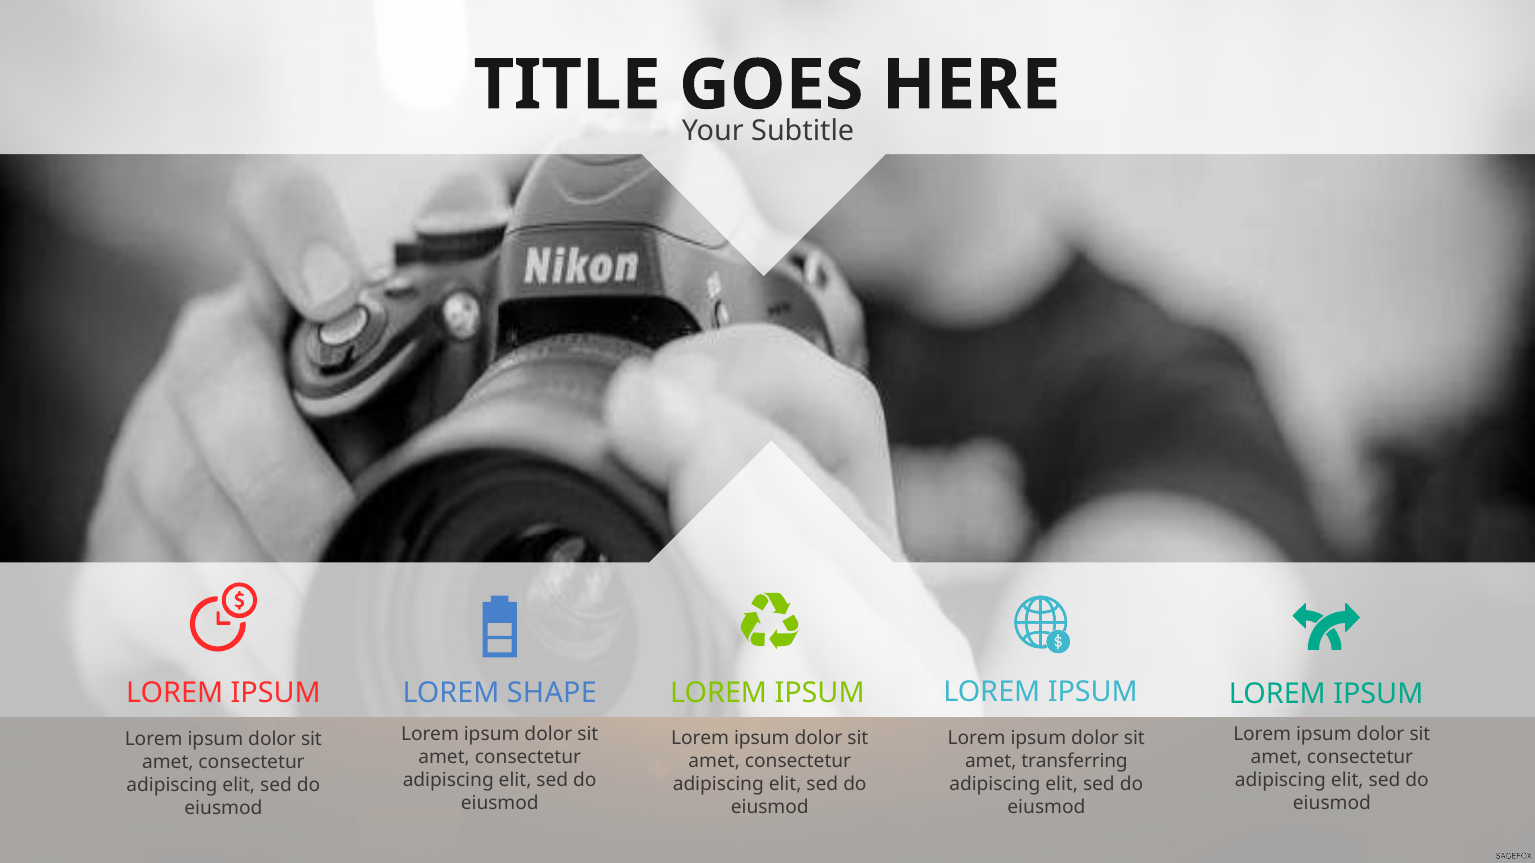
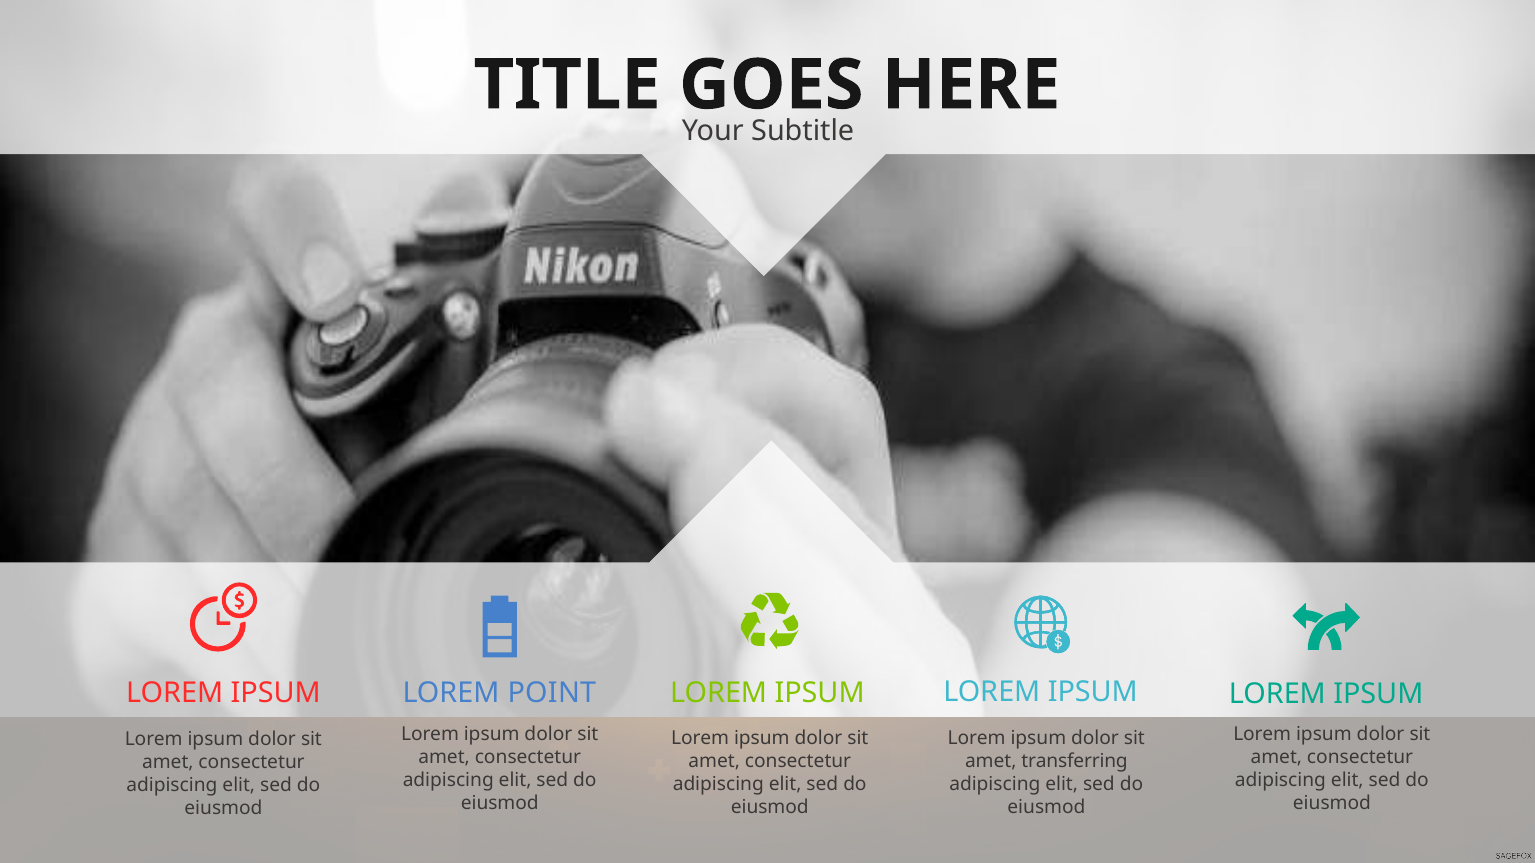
SHAPE: SHAPE -> POINT (552, 694)
